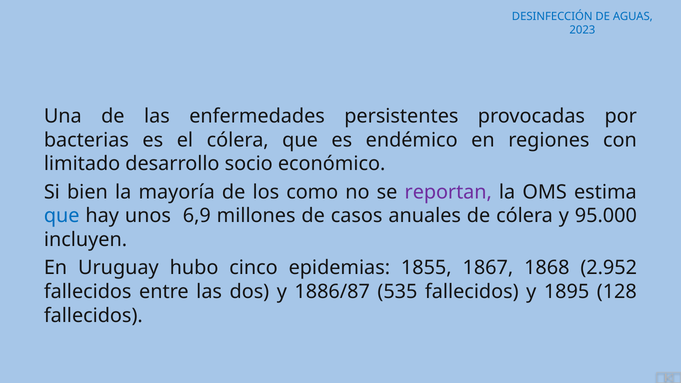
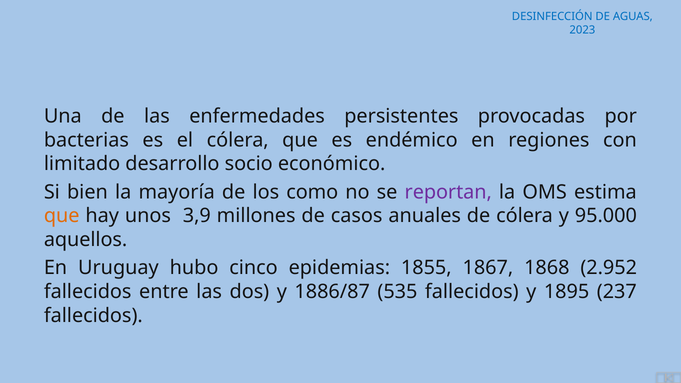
que colour: blue -> orange (62, 216)
6,9: 6,9 -> 3,9 (197, 216)
incluyen: incluyen -> aquellos (86, 240)
128: 128 -> 237 (617, 292)
